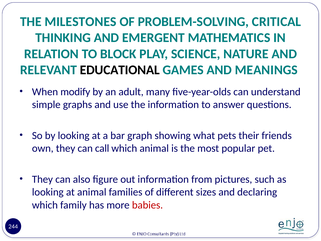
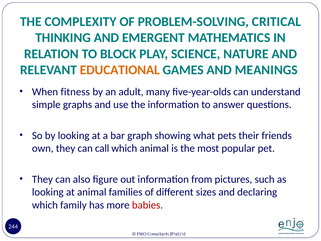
MILESTONES: MILESTONES -> COMPLEXITY (81, 22)
EDUCATIONAL colour: black -> orange (120, 70)
modify: modify -> fitness (75, 92)
